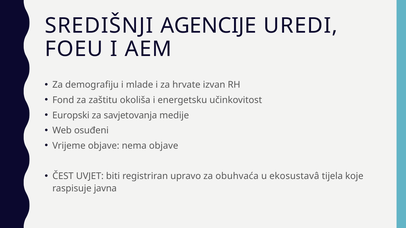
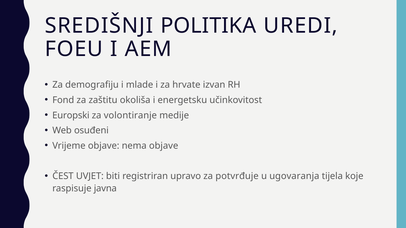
AGENCIJE: AGENCIJE -> POLITIKA (208, 26)
savjetovanja: savjetovanja -> volontiranje (130, 115)
obuhvaća: obuhvaća -> potvrđuje (237, 176)
ekosustavâ: ekosustavâ -> ugovaranja (294, 176)
